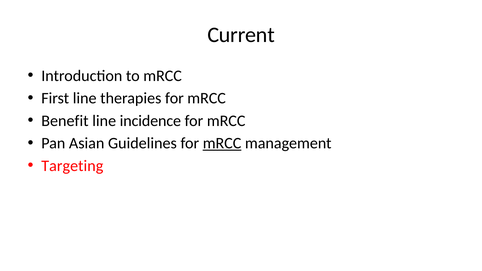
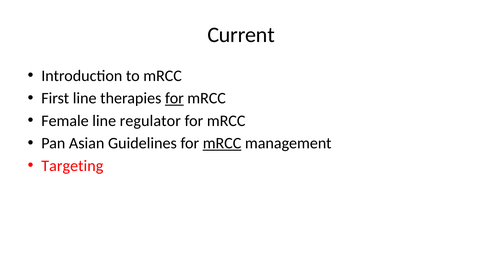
for underline: none -> present (174, 98)
Benefit: Benefit -> Female (65, 121)
incidence: incidence -> regulator (150, 121)
